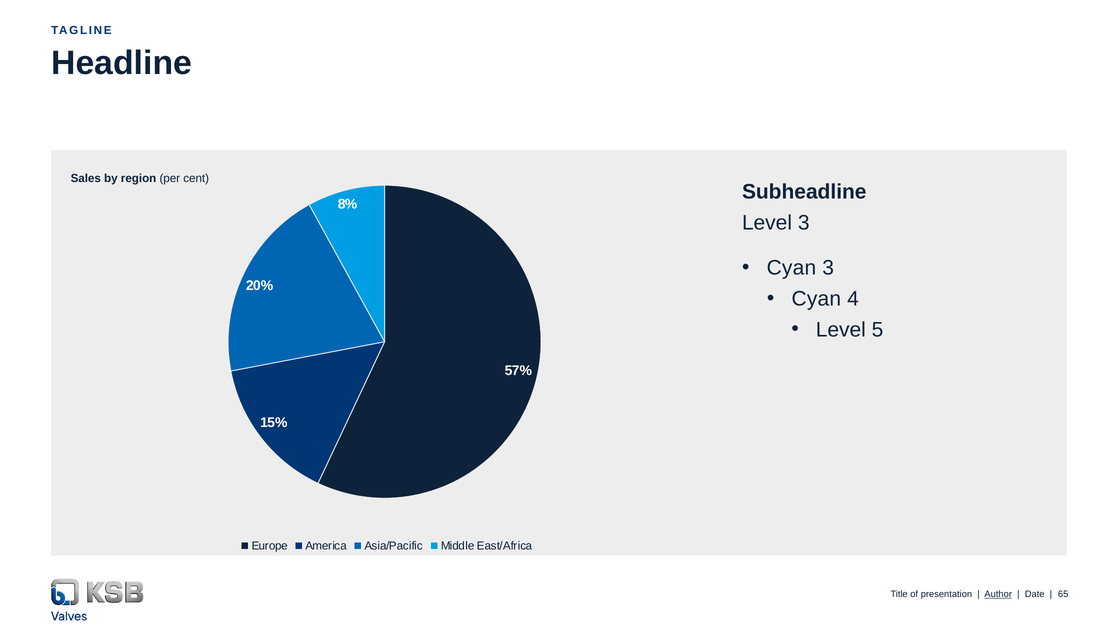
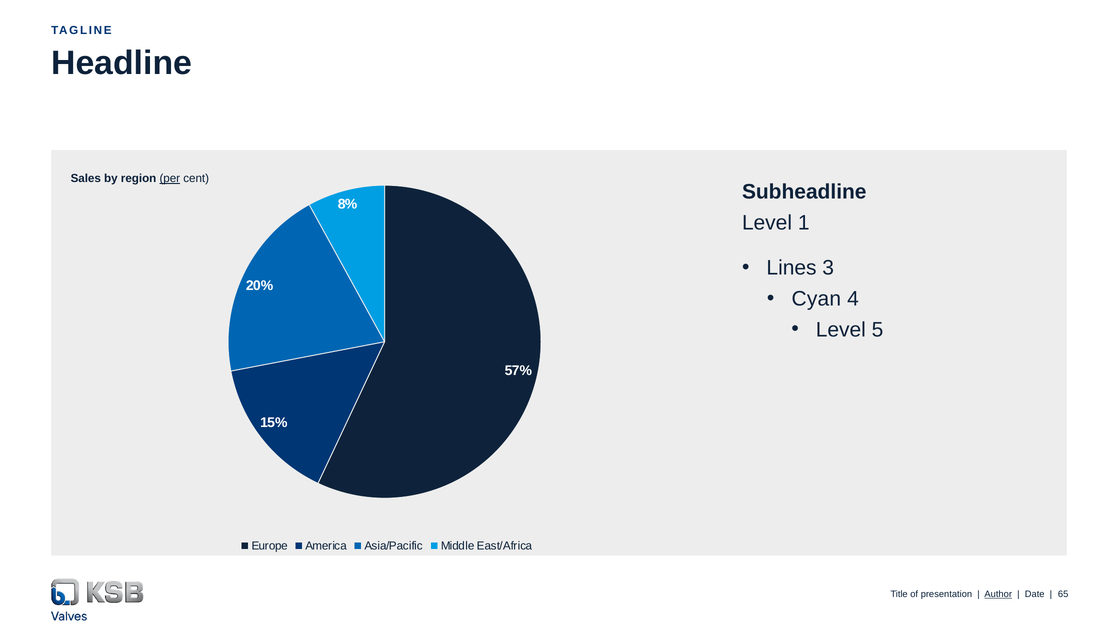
per underline: none -> present (170, 178)
Level 3: 3 -> 1 (804, 223)
Cyan: Cyan -> Lines (792, 268)
